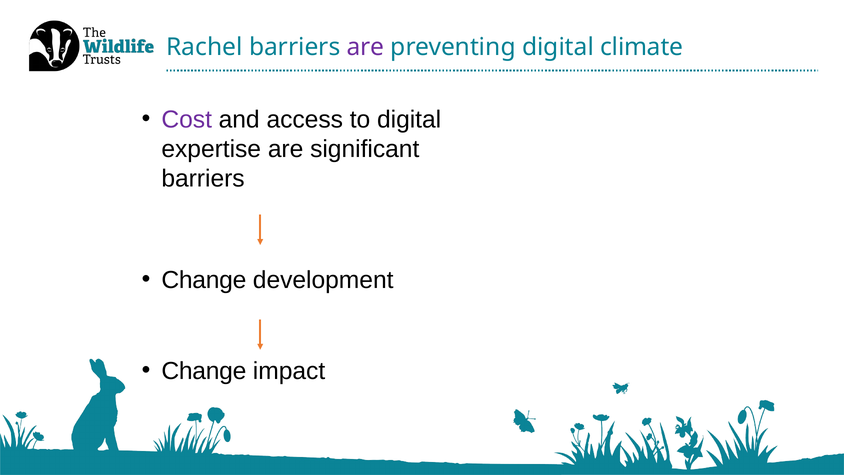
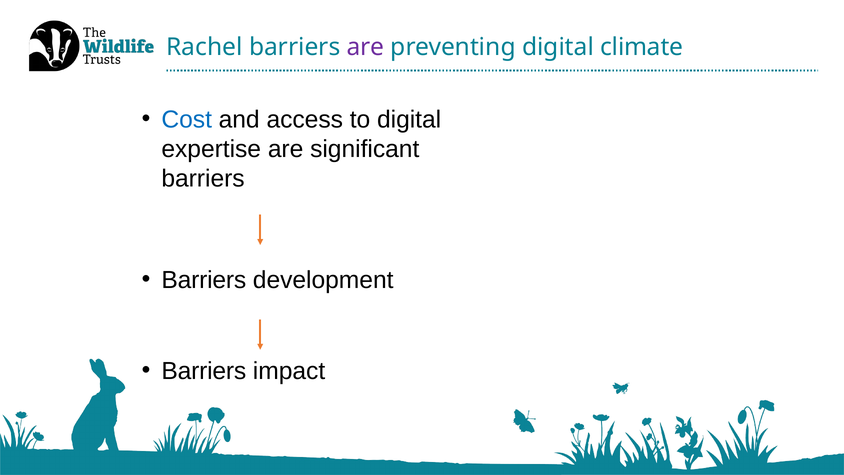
Cost colour: purple -> blue (187, 120)
Change: Change -> Barriers (204, 280)
Change: Change -> Barriers (204, 371)
